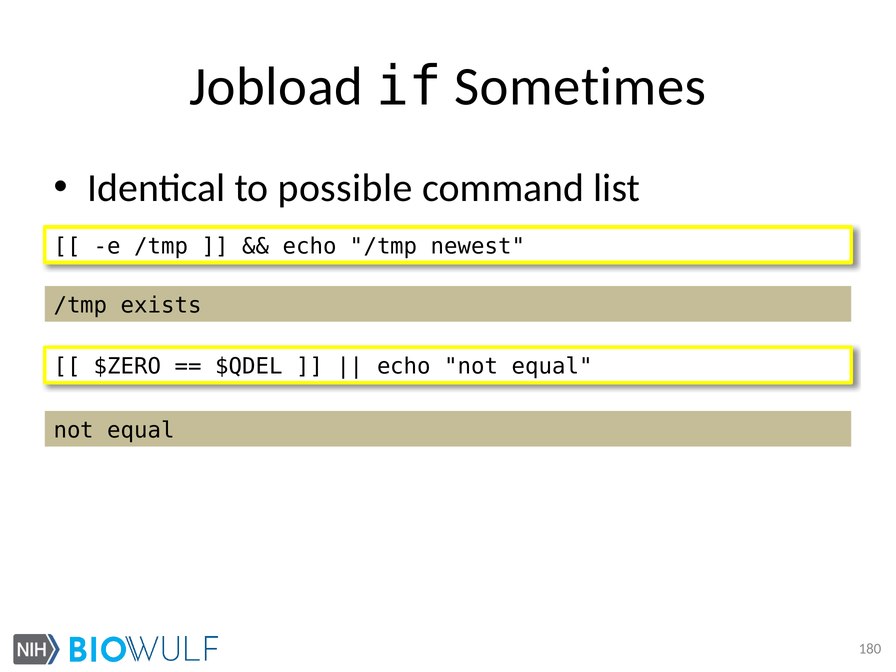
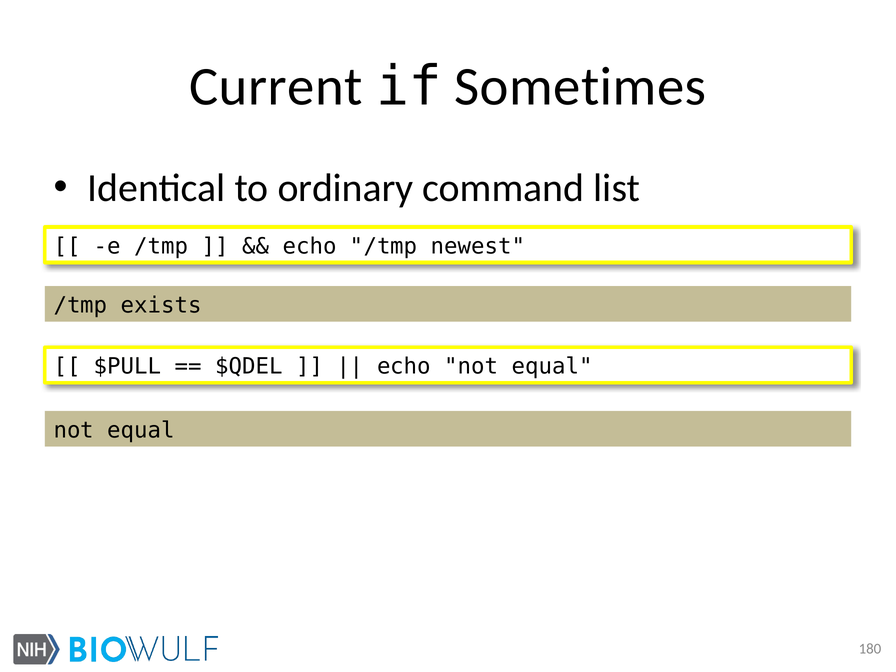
Jobload: Jobload -> Current (276, 87)
possible: possible -> ordinary (345, 188)
$ZERO: $ZERO -> $PULL (128, 367)
